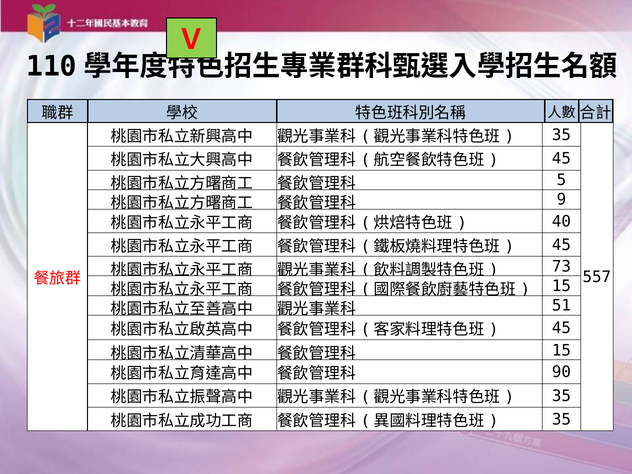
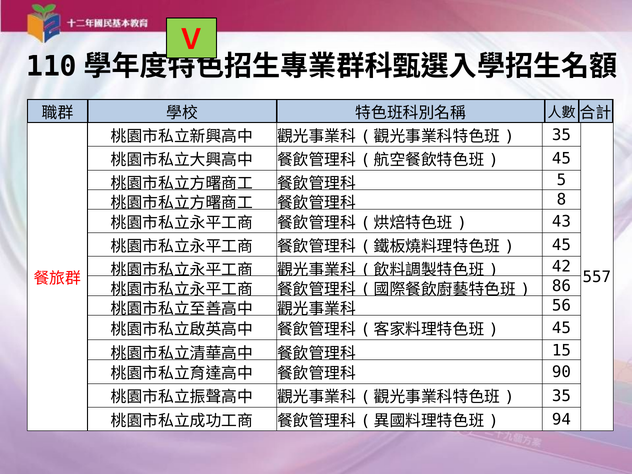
9: 9 -> 8 (561, 200)
40: 40 -> 43 (561, 221)
73: 73 -> 42 (561, 267)
15: 15 -> 86 (561, 286)
51: 51 -> 56 (561, 306)
35: 35 -> 94 (561, 420)
